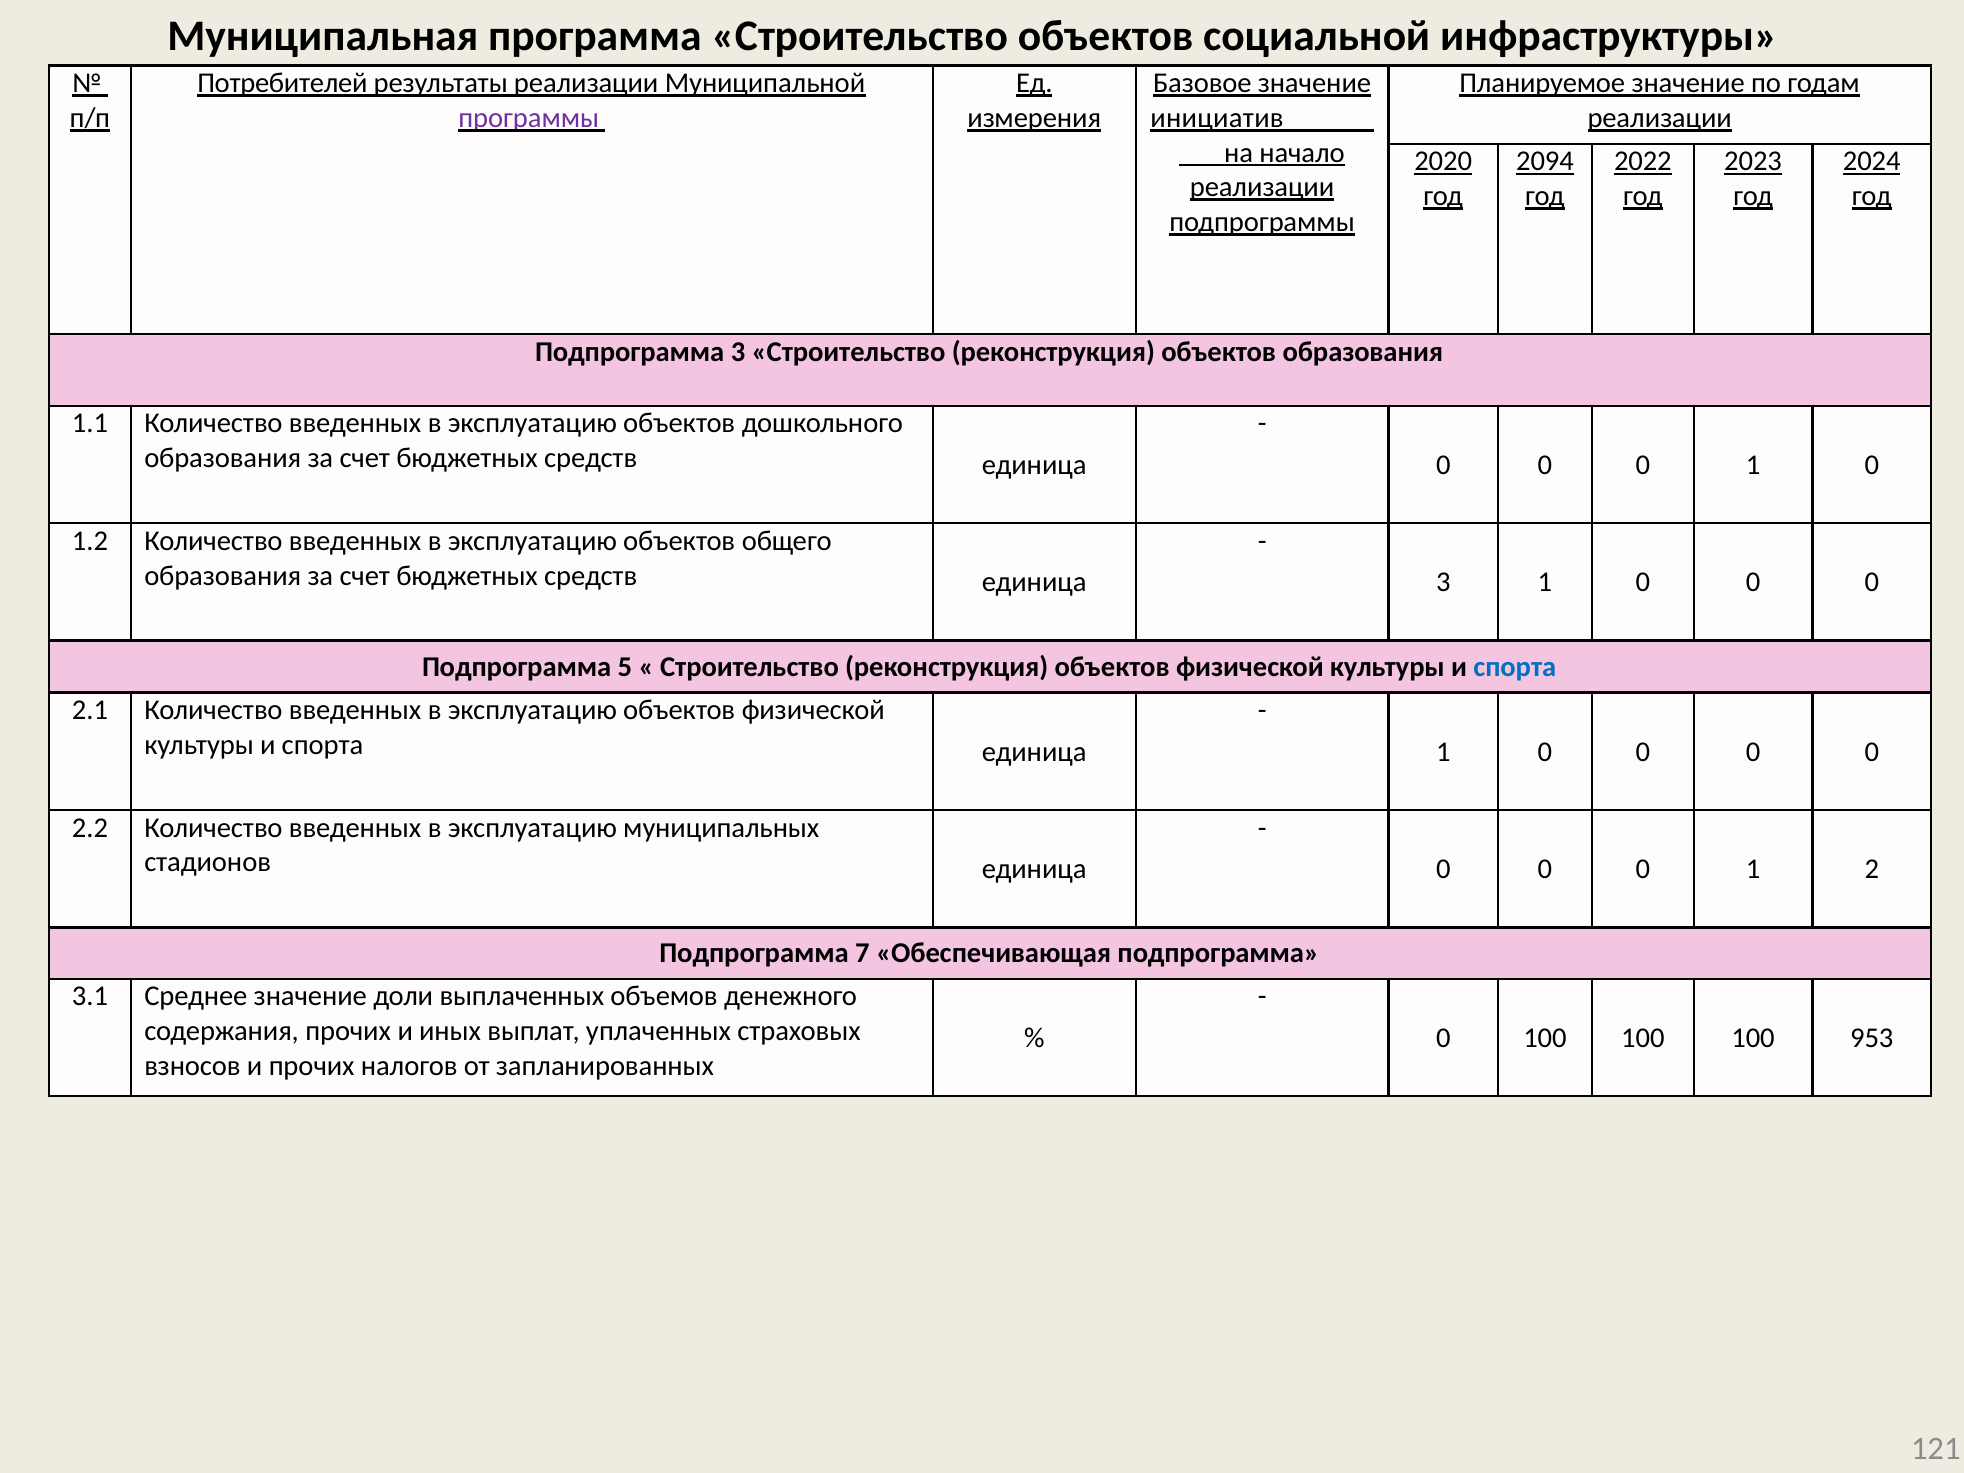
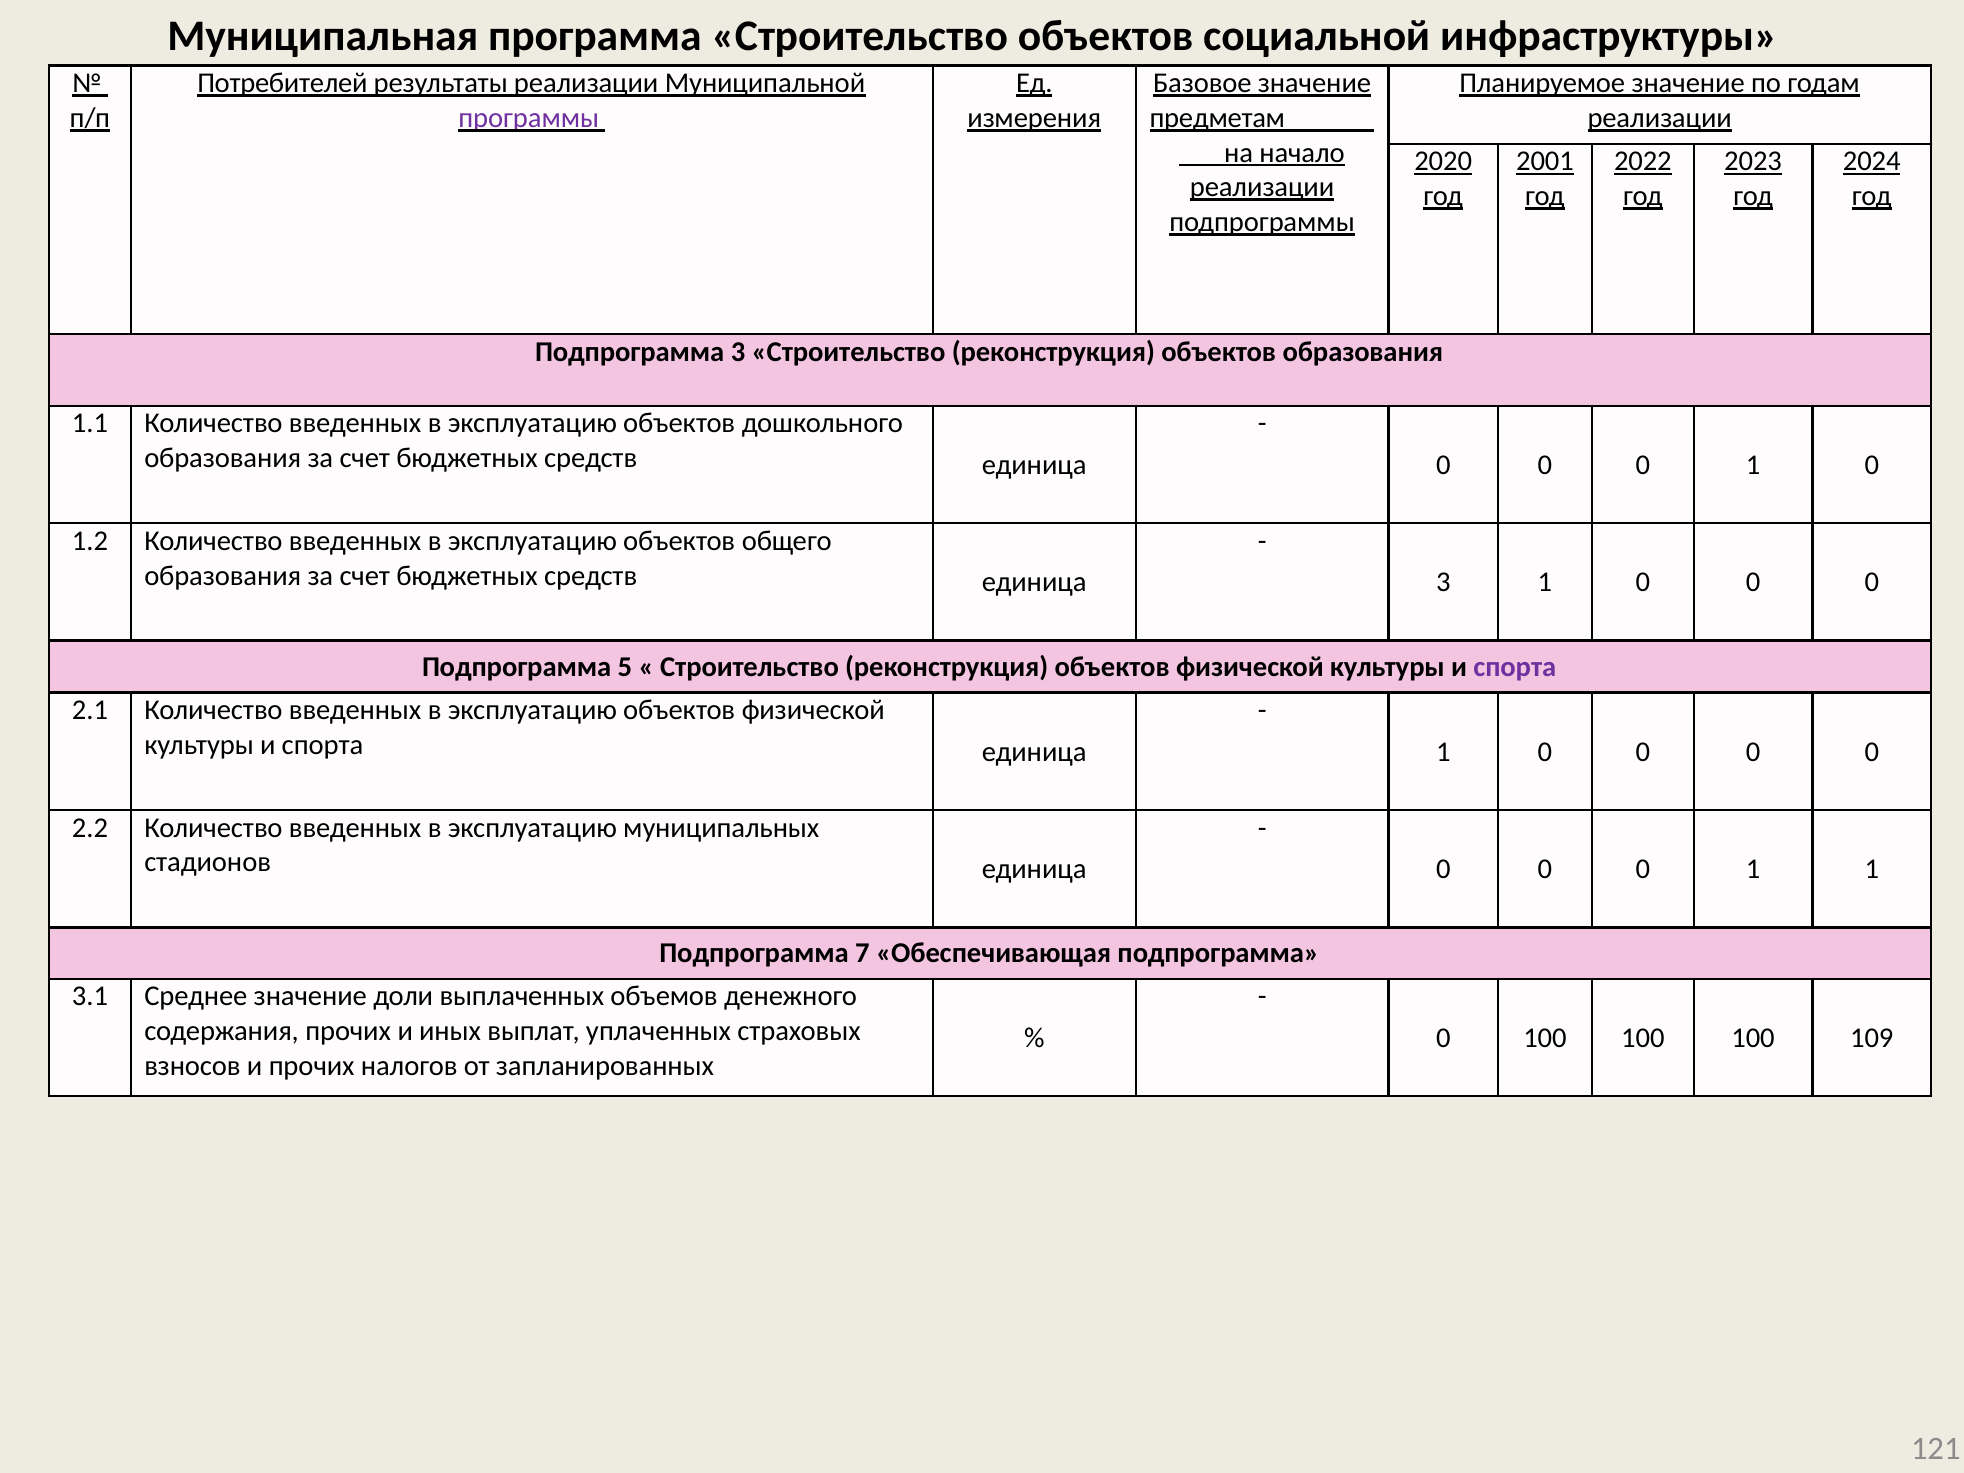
инициатив: инициатив -> предметам (1217, 118)
2094: 2094 -> 2001 (1545, 162)
спорта colour: blue -> purple (1515, 667)
1 2: 2 -> 1 (1872, 869)
953: 953 -> 109 (1872, 1038)
